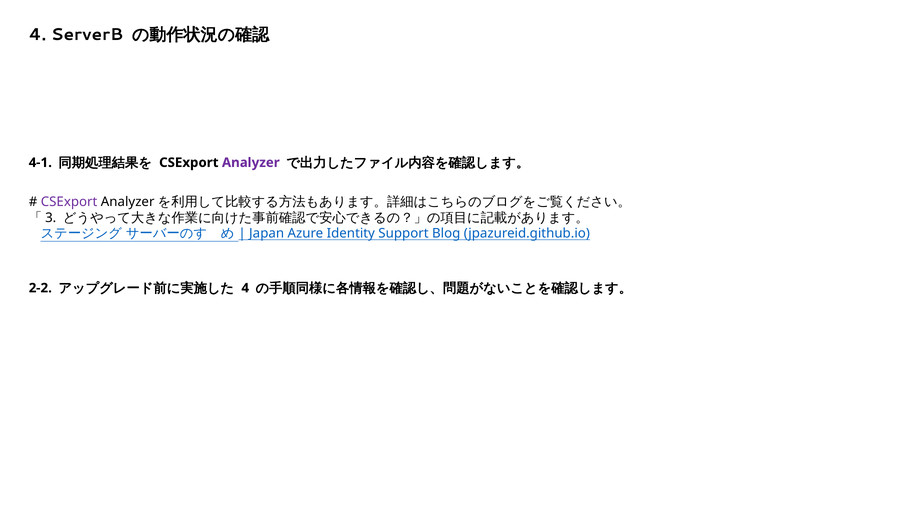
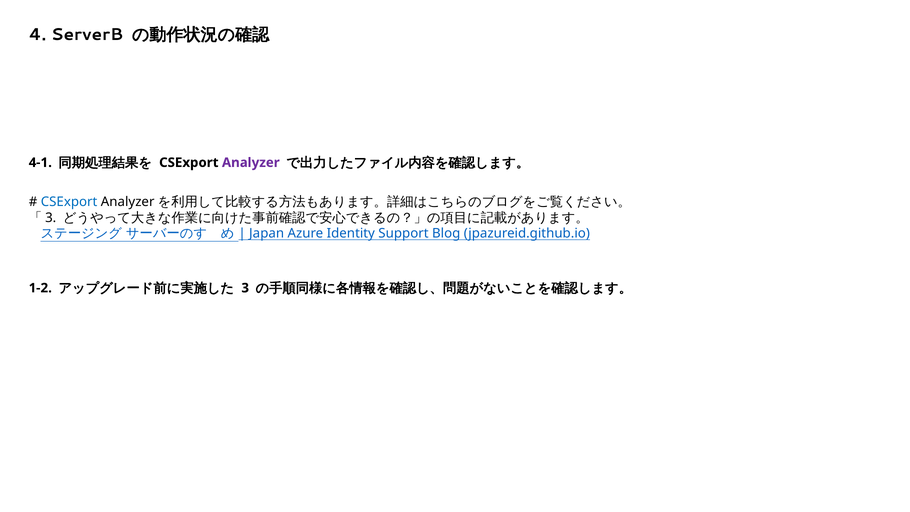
CSExport colour: purple -> blue (69, 202)
2-2: 2-2 -> 1-2 (40, 288)
4: 4 -> 3 (245, 288)
